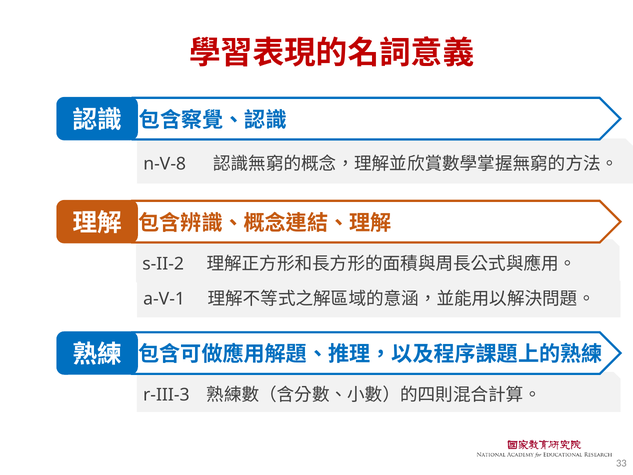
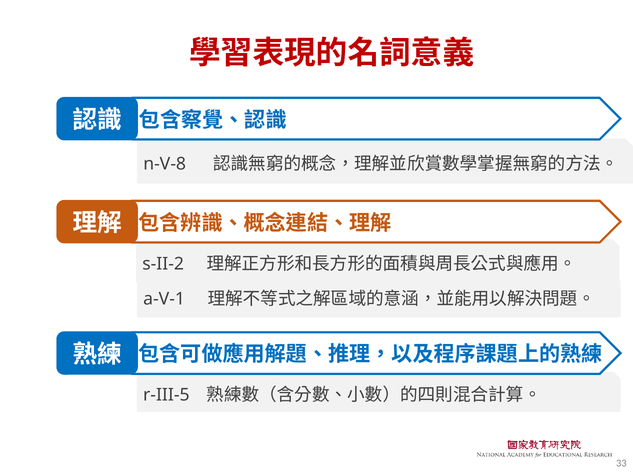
r-III-3: r-III-3 -> r-III-5 (166, 395)
